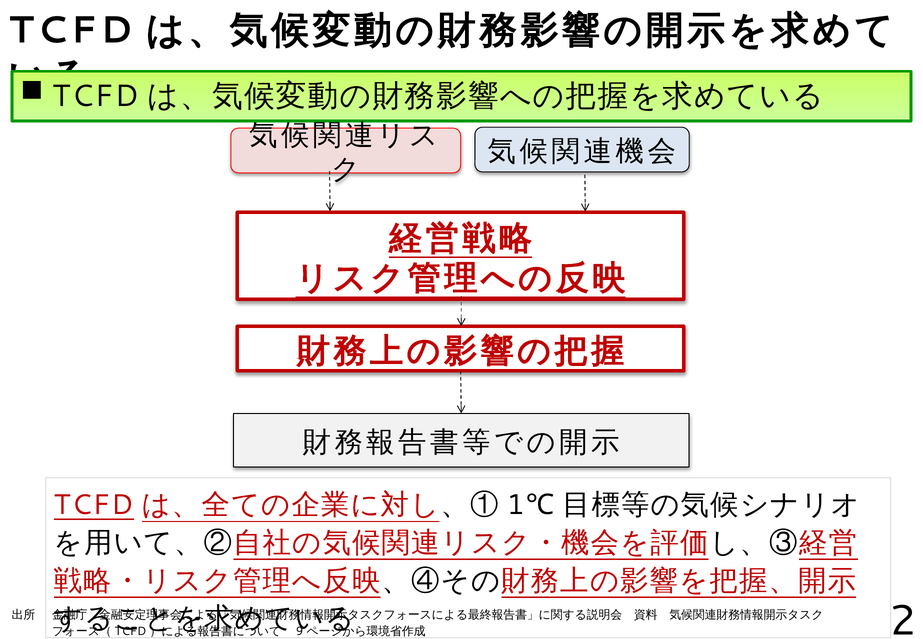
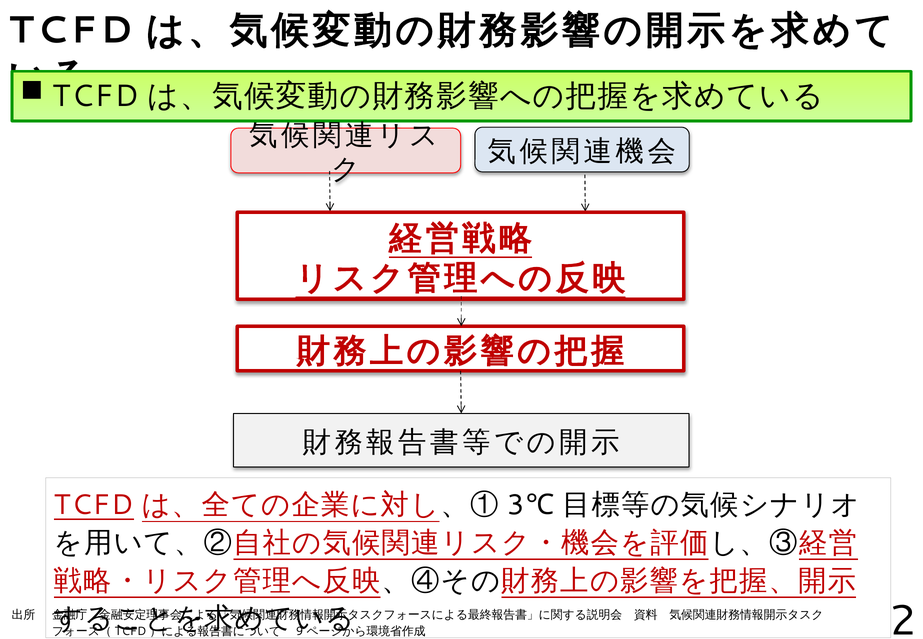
1: 1 -> 3 (516, 505)
